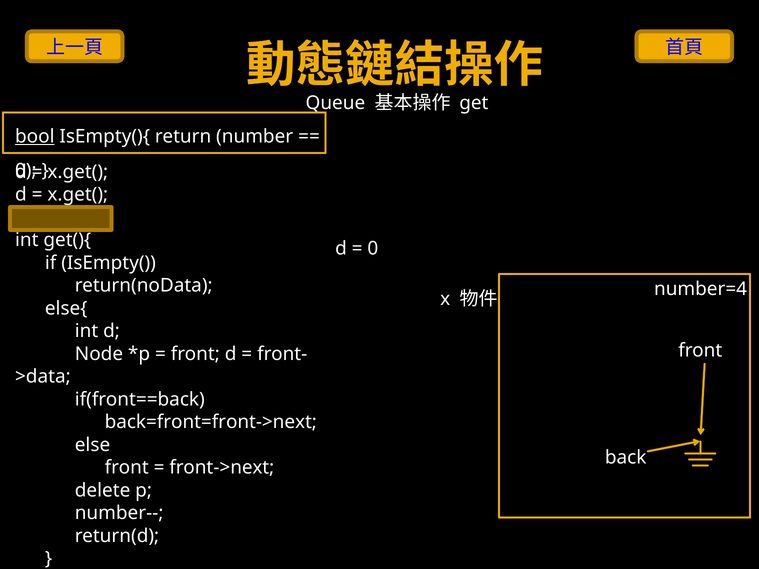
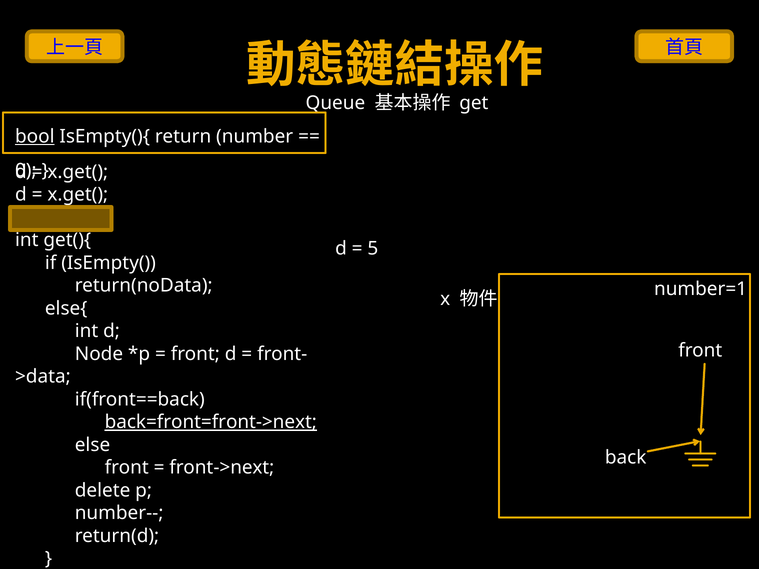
0: 0 -> 5 (373, 249)
number=4: number=4 -> number=1 (701, 289)
back=front=front->next underline: none -> present (211, 422)
